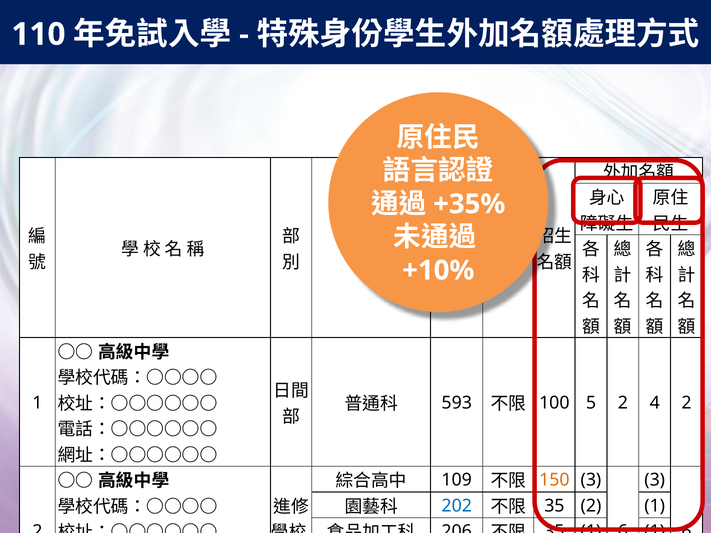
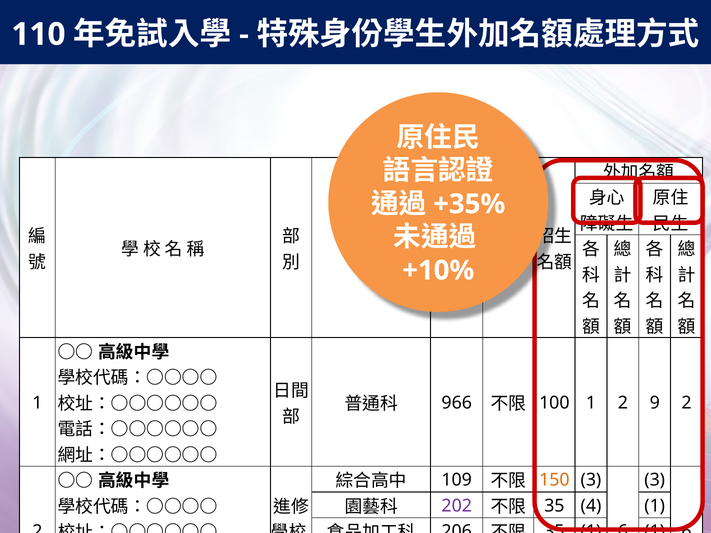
593: 593 -> 966 (457, 403)
100 5: 5 -> 1 (591, 403)
4: 4 -> 9 (655, 403)
202 colour: blue -> purple (457, 506)
35 2: 2 -> 4 (591, 506)
